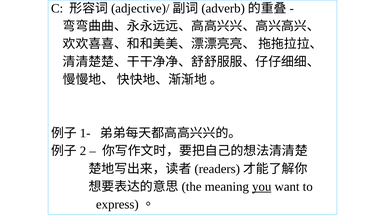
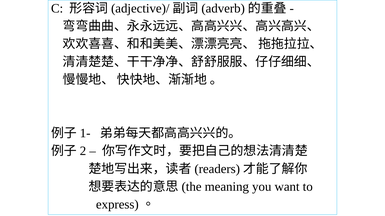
you underline: present -> none (262, 187)
